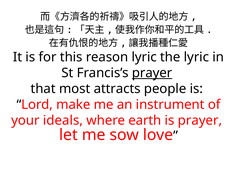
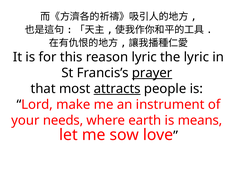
attracts underline: none -> present (117, 89)
ideals: ideals -> needs (63, 120)
is prayer: prayer -> means (200, 120)
